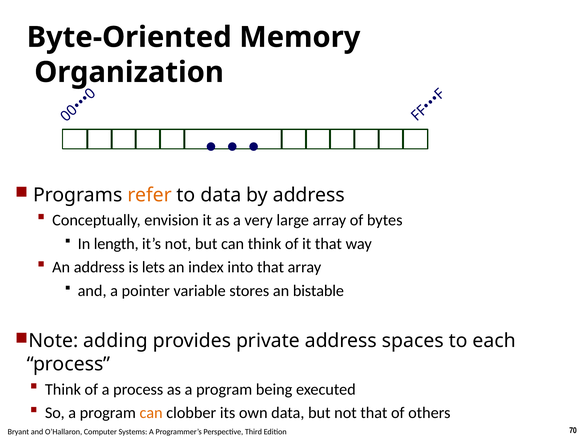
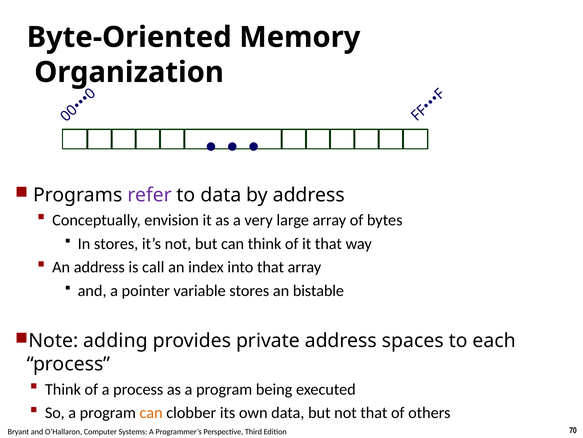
refer colour: orange -> purple (150, 195)
In length: length -> stores (116, 243)
lets: lets -> call (153, 267)
